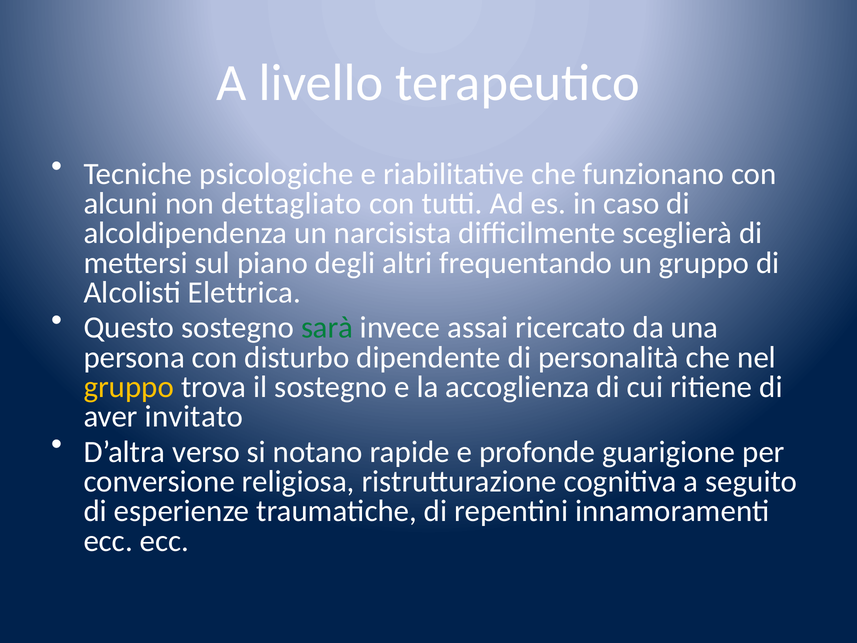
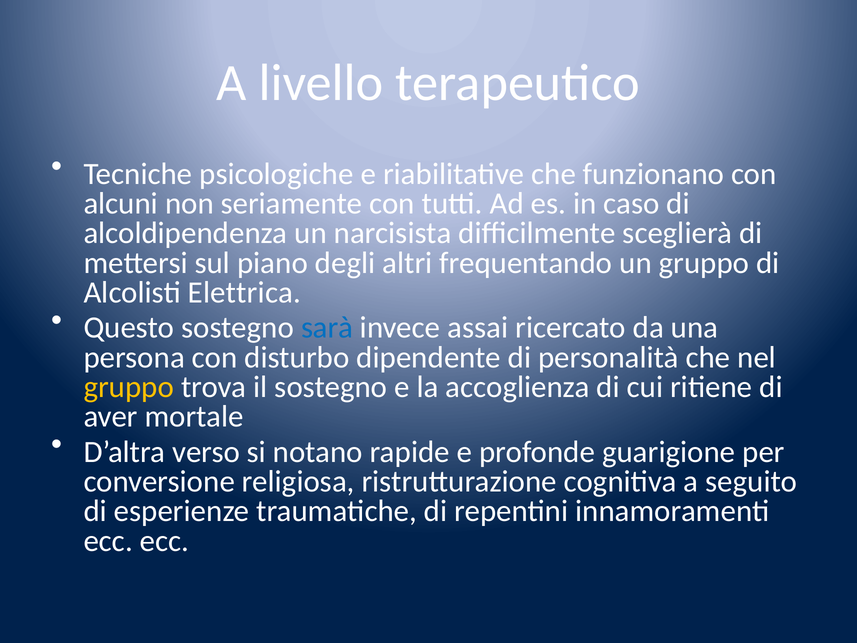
dettagliato: dettagliato -> seriamente (292, 203)
sarà colour: green -> blue (327, 328)
invitato: invitato -> mortale (194, 417)
